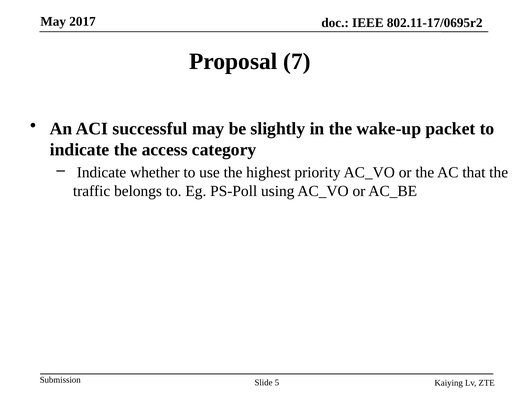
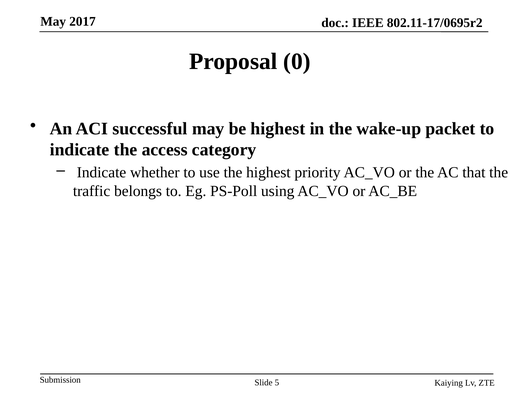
7: 7 -> 0 (297, 62)
be slightly: slightly -> highest (278, 129)
